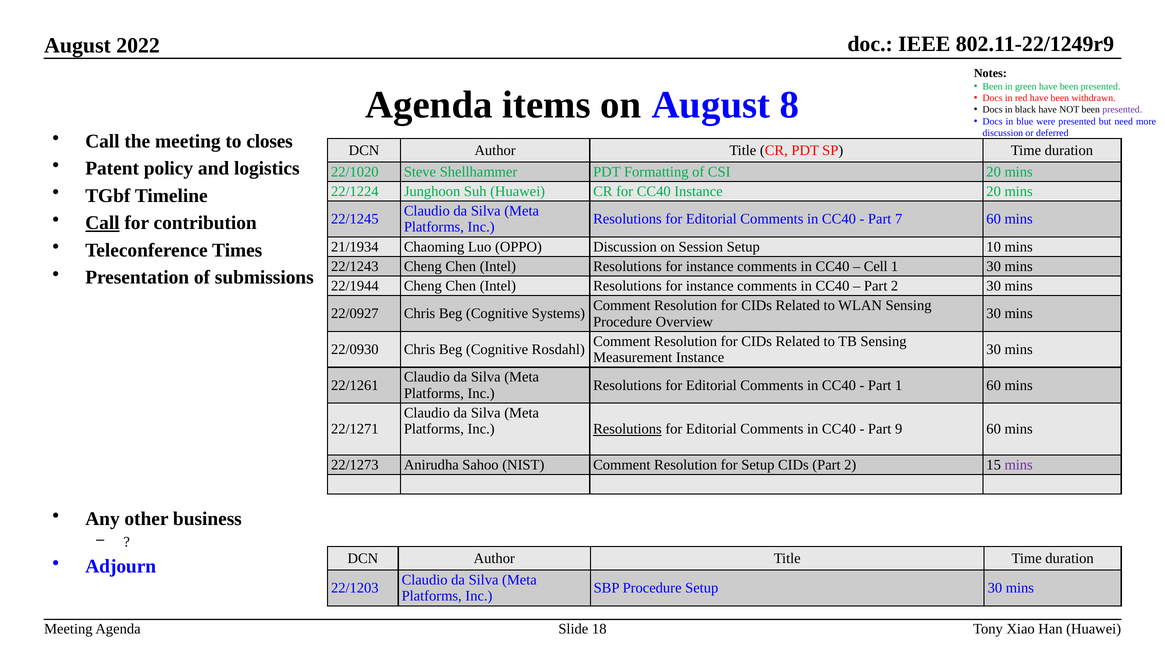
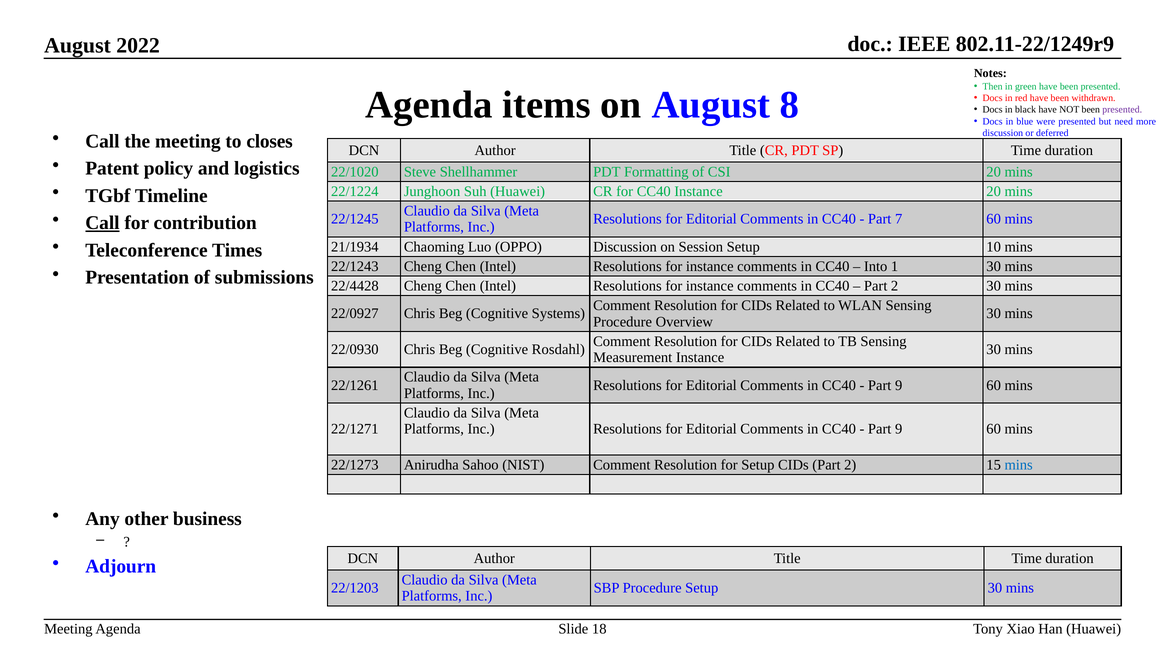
Been: Been -> Then (993, 86)
Cell: Cell -> Into (876, 266)
22/1944: 22/1944 -> 22/4428 (355, 286)
1: 1 -> 9 (899, 385)
Resolutions underline: present -> none (627, 429)
mins colour: purple -> blue (1019, 464)
